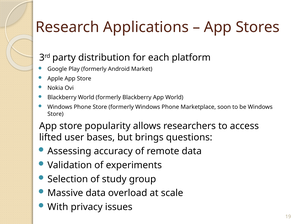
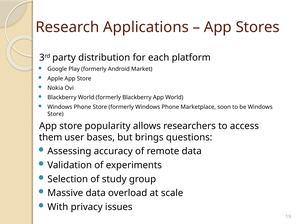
lifted: lifted -> them (51, 137)
